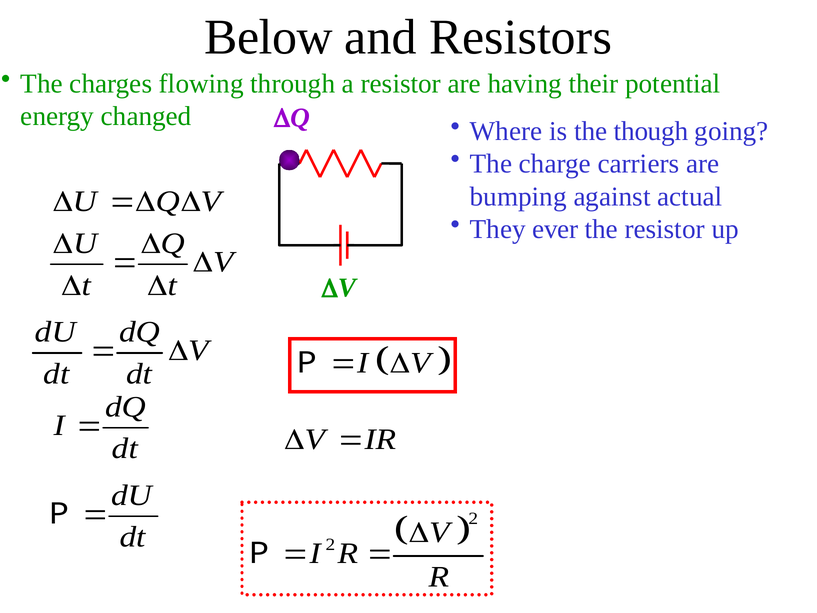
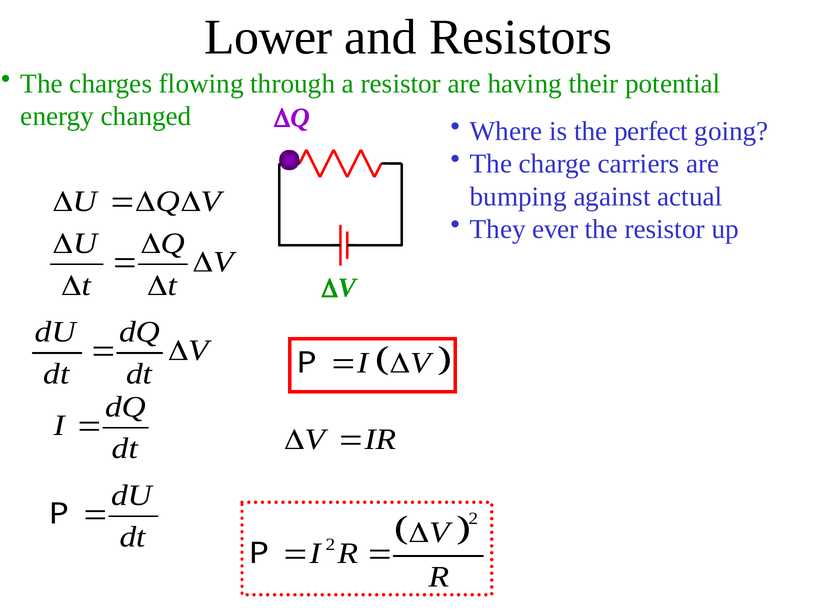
Below: Below -> Lower (269, 37)
though: though -> perfect (651, 131)
